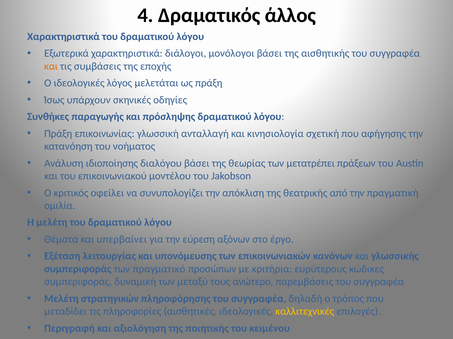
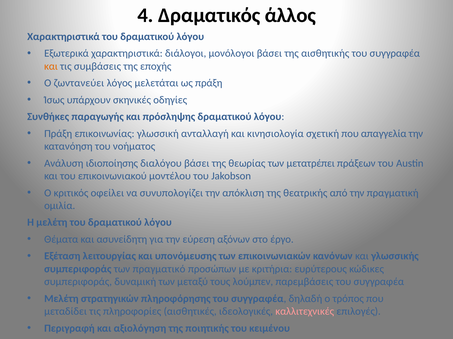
Ο ιδεολογικές: ιδεολογικές -> ζωντανεύει (79, 83)
αφήγησης: αφήγησης -> απαγγελία (384, 134)
υπερβαίνει: υπερβαίνει -> ασυνείδητη (122, 240)
ανώτερο: ανώτερο -> λούμπεν (253, 282)
καλλιτεχνικές colour: yellow -> pink (305, 312)
